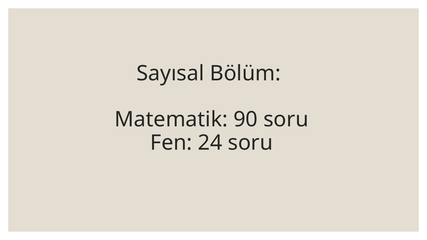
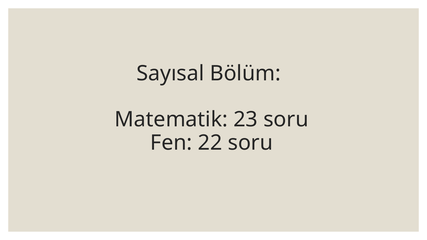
90: 90 -> 23 (246, 120)
24: 24 -> 22 (210, 143)
